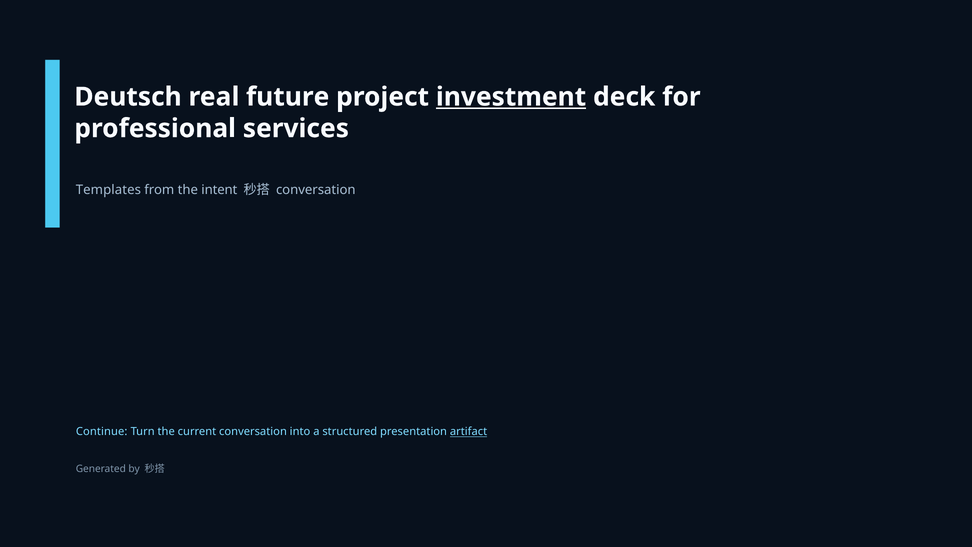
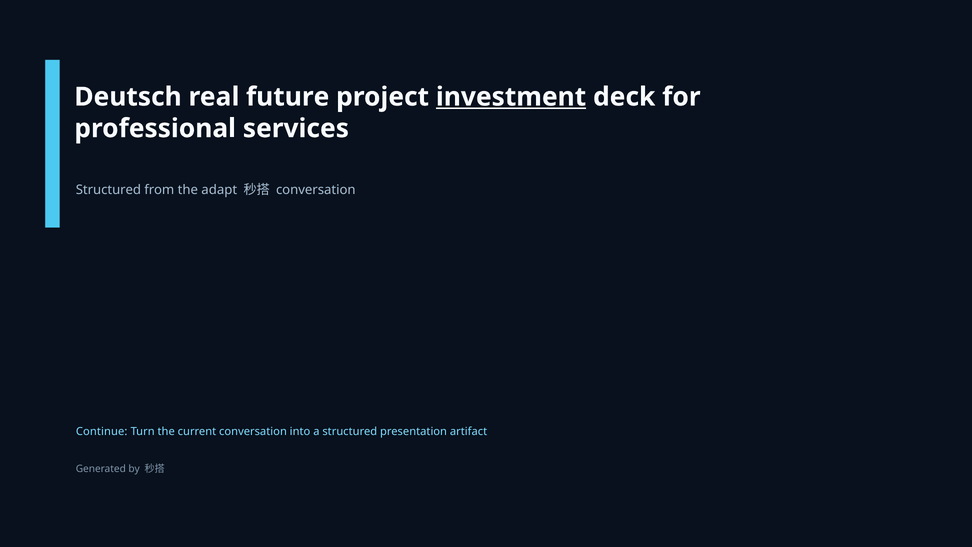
Templates: Templates -> Structured (108, 190)
intent: intent -> adapt (219, 190)
artifact underline: present -> none (469, 432)
